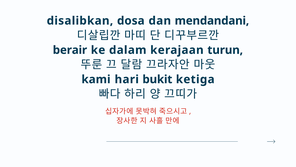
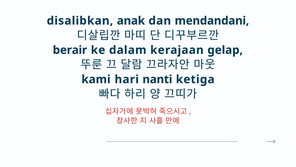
dosa: dosa -> anak (131, 21)
turun: turun -> gelap (225, 50)
bukit: bukit -> nanti (157, 79)
